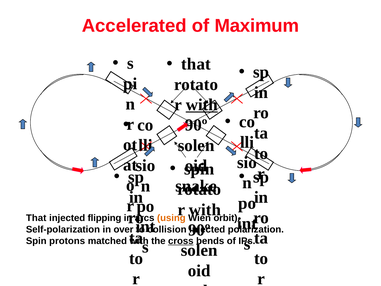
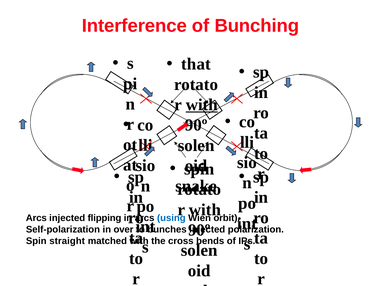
Accelerated: Accelerated -> Interference (134, 26)
Maximum: Maximum -> Bunching (257, 26)
That: That -> Arcs (36, 218)
using colour: orange -> blue (171, 218)
collision: collision -> bunches (167, 229)
protons: protons -> straight (67, 241)
cross underline: present -> none (181, 241)
